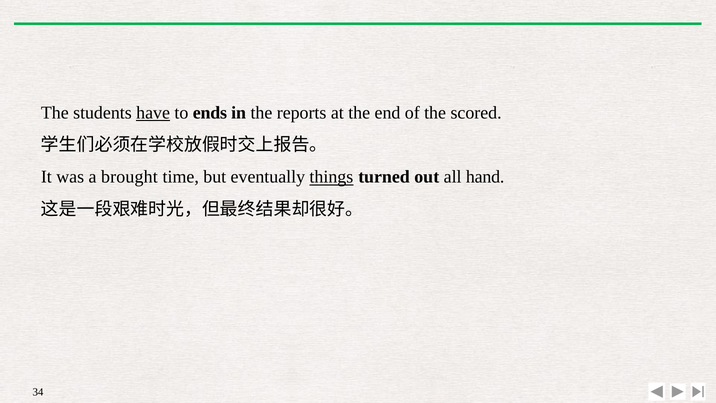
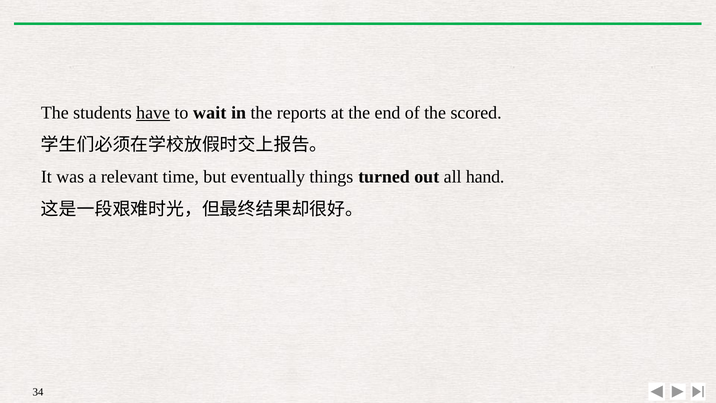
ends: ends -> wait (210, 113)
brought: brought -> relevant (130, 177)
things underline: present -> none (331, 177)
